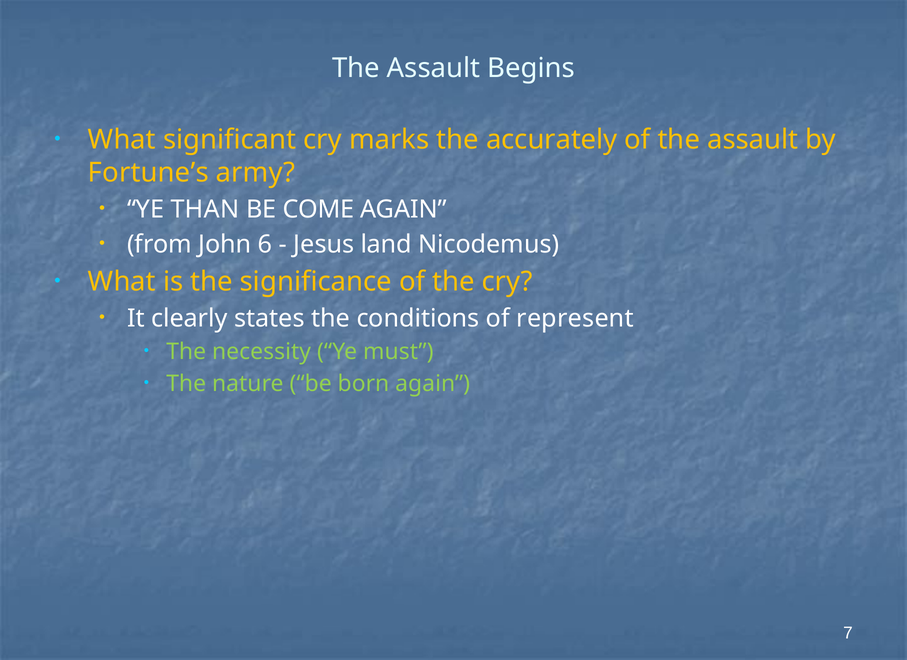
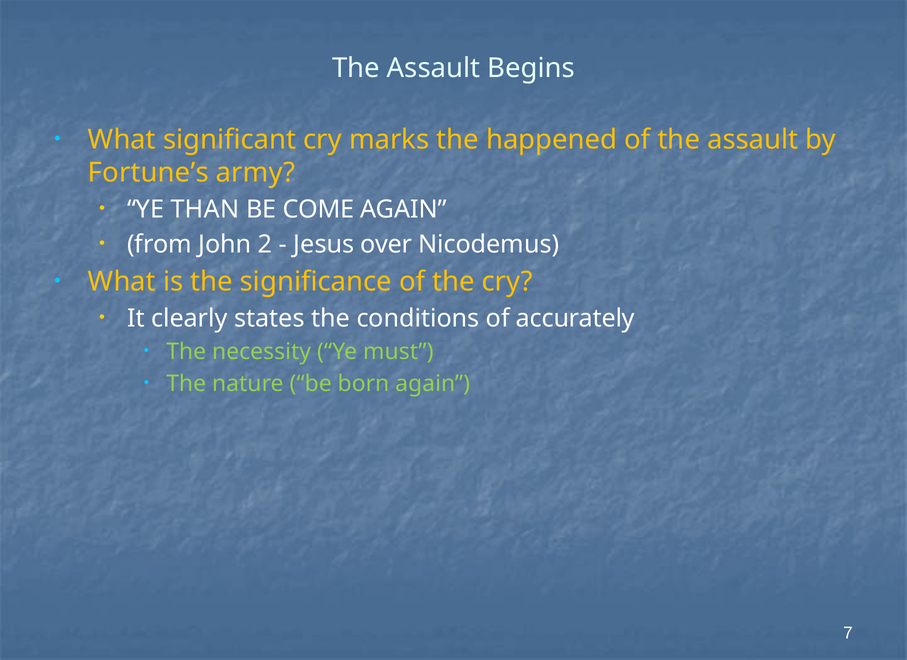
accurately: accurately -> happened (552, 140)
6: 6 -> 2 (265, 244)
land: land -> over (386, 244)
represent: represent -> accurately (575, 318)
